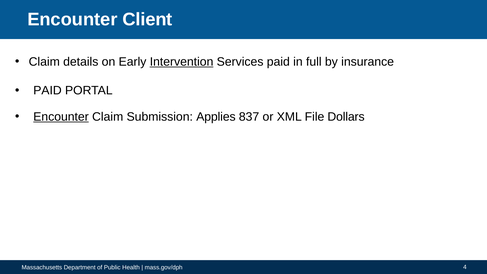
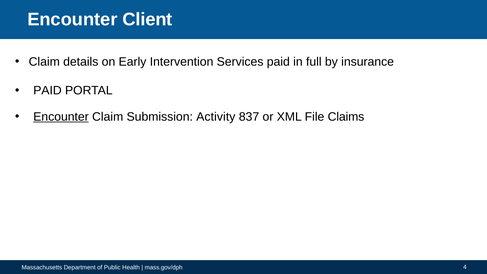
Intervention underline: present -> none (182, 62)
Applies: Applies -> Activity (216, 117)
Dollars: Dollars -> Claims (346, 117)
